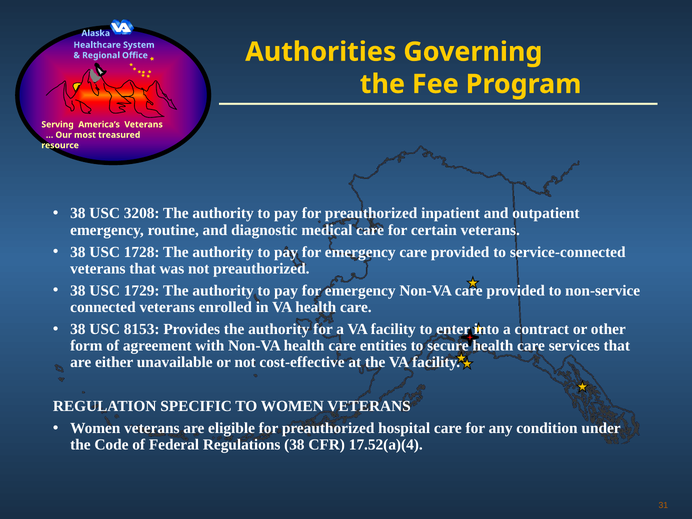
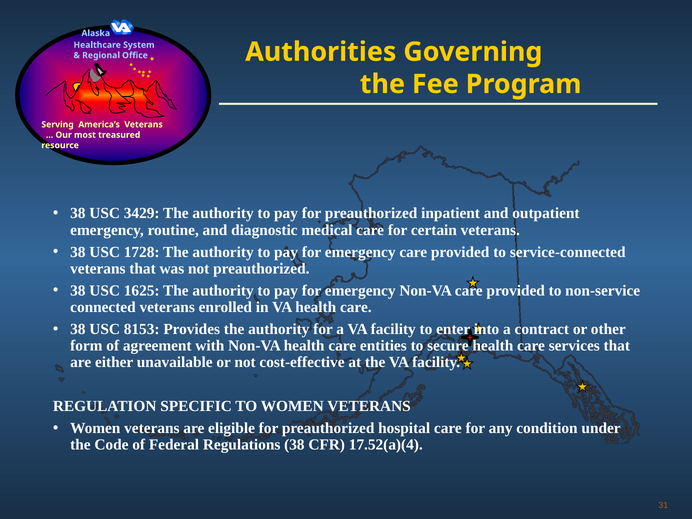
3208: 3208 -> 3429 (142, 213)
1729: 1729 -> 1625 (142, 291)
